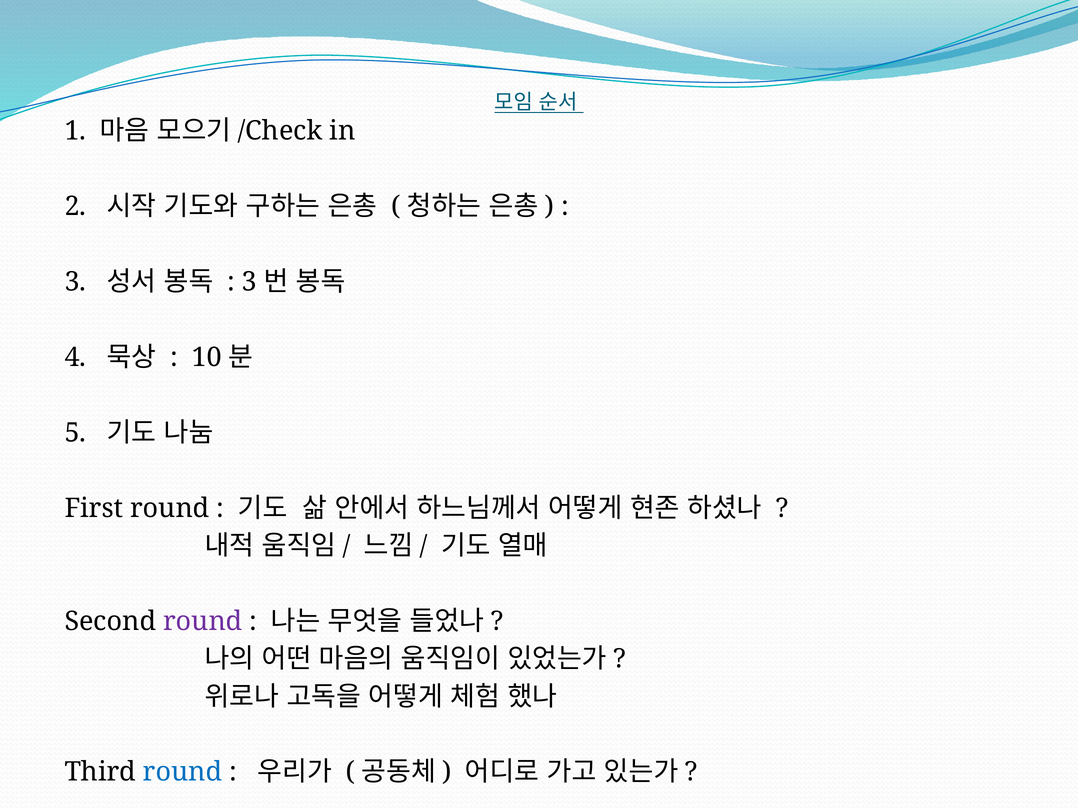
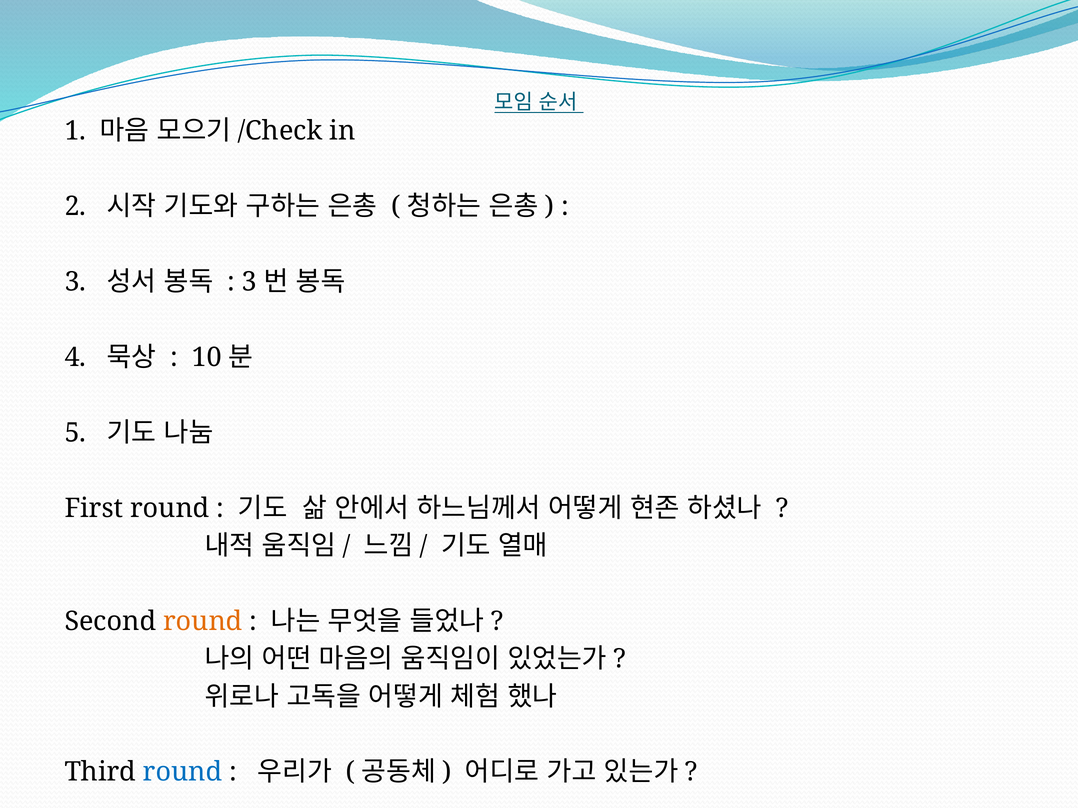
round colour: purple -> orange (203, 622)
